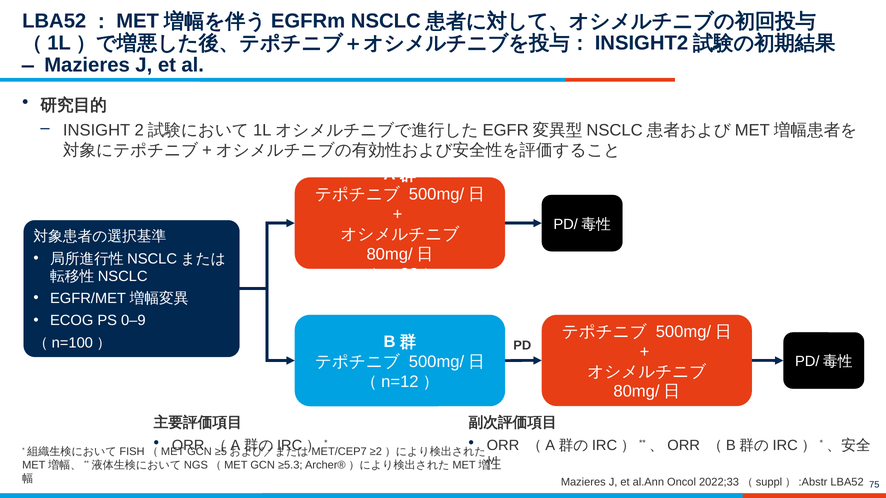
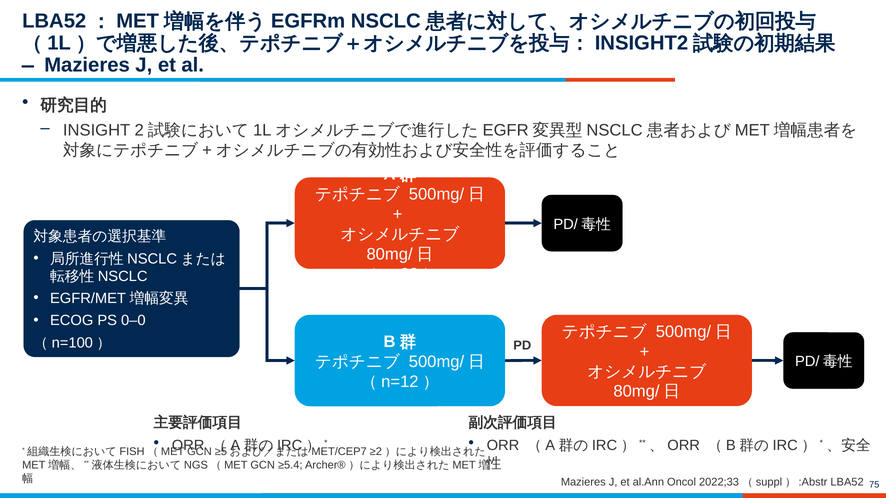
0–9: 0–9 -> 0–0 (133, 321)
≥5.3: ≥5.3 -> ≥5.4 (290, 465)
